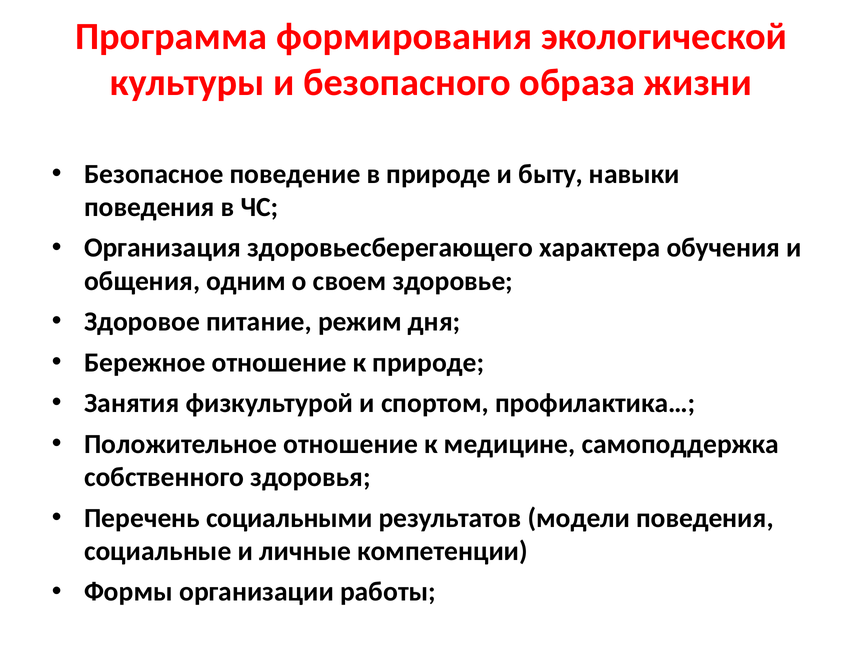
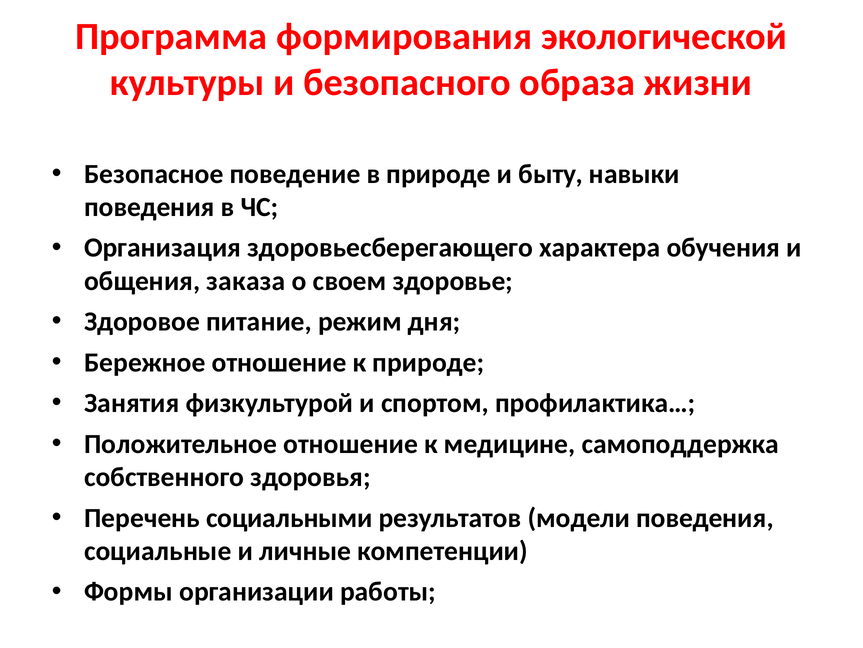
одним: одним -> заказа (246, 281)
